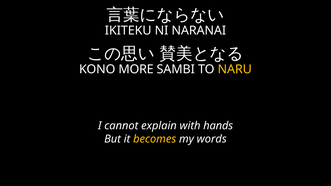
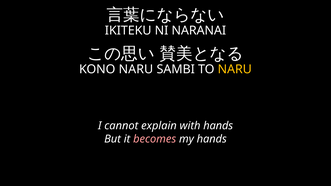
KONO MORE: MORE -> NARU (136, 69)
becomes colour: yellow -> pink (155, 139)
my words: words -> hands (212, 139)
